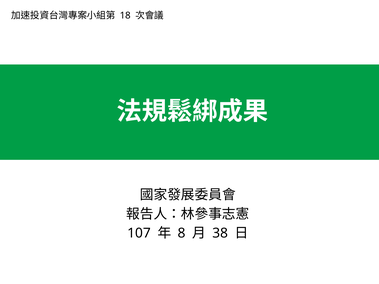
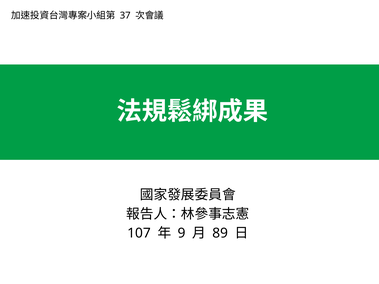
18: 18 -> 37 (125, 16)
8: 8 -> 9 (181, 233)
38: 38 -> 89 (220, 233)
